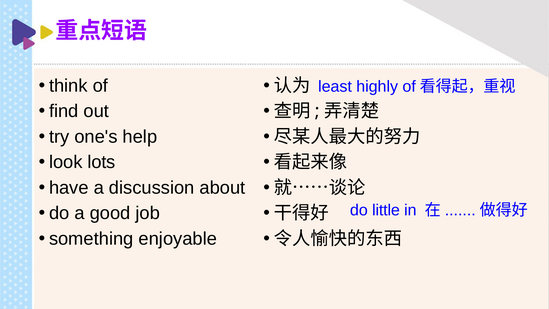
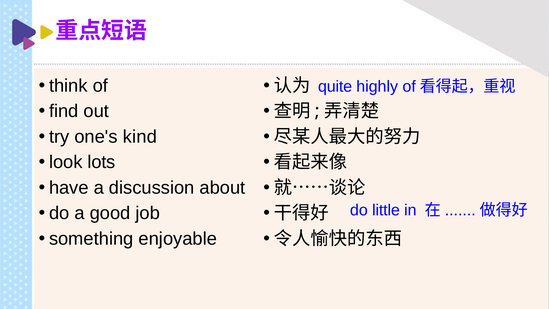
least: least -> quite (335, 87)
help: help -> kind (140, 137)
